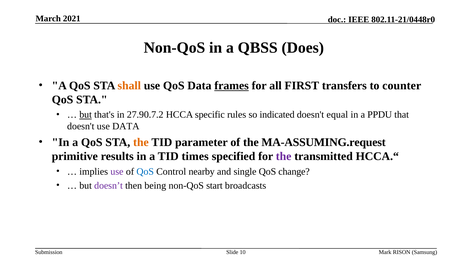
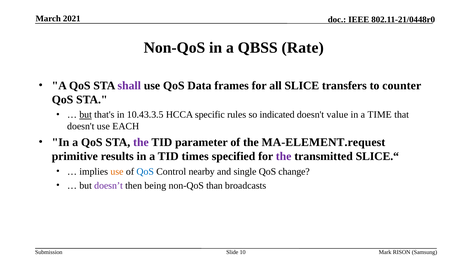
Does: Does -> Rate (303, 48)
shall colour: orange -> purple (129, 86)
frames underline: present -> none (232, 86)
FIRST: FIRST -> SLICE (302, 86)
27.90.7.2: 27.90.7.2 -> 10.43.3.5 (145, 115)
equal: equal -> value (337, 115)
PPDU: PPDU -> TIME (380, 115)
use DATA: DATA -> EACH (126, 127)
the colour: orange -> purple (141, 143)
MA-ASSUMING.request: MA-ASSUMING.request -> MA-ELEMENT.request (323, 143)
HCCA.“: HCCA.“ -> SLICE.“ (377, 157)
use colour: purple -> orange (117, 172)
start: start -> than (214, 186)
